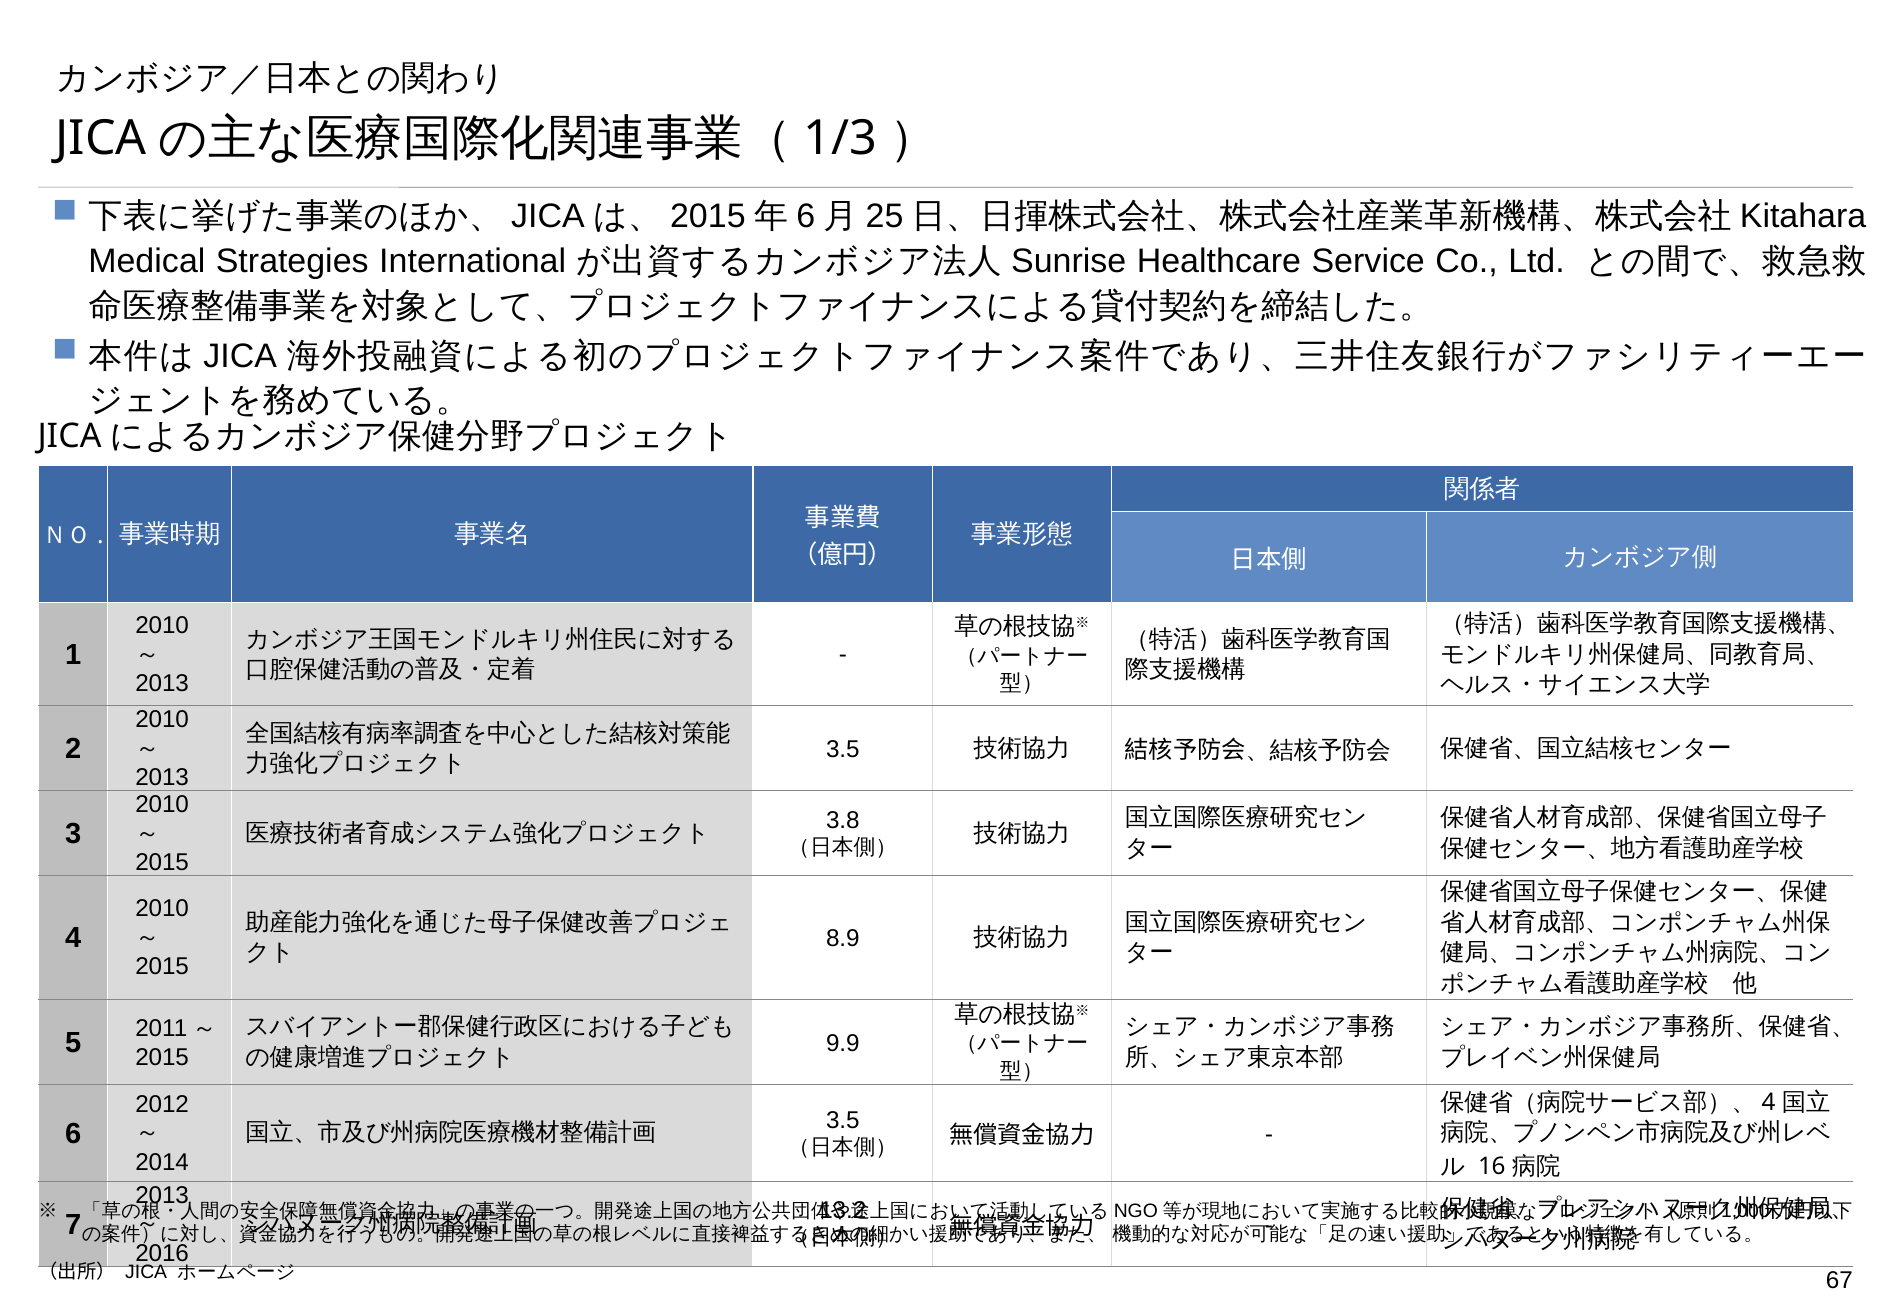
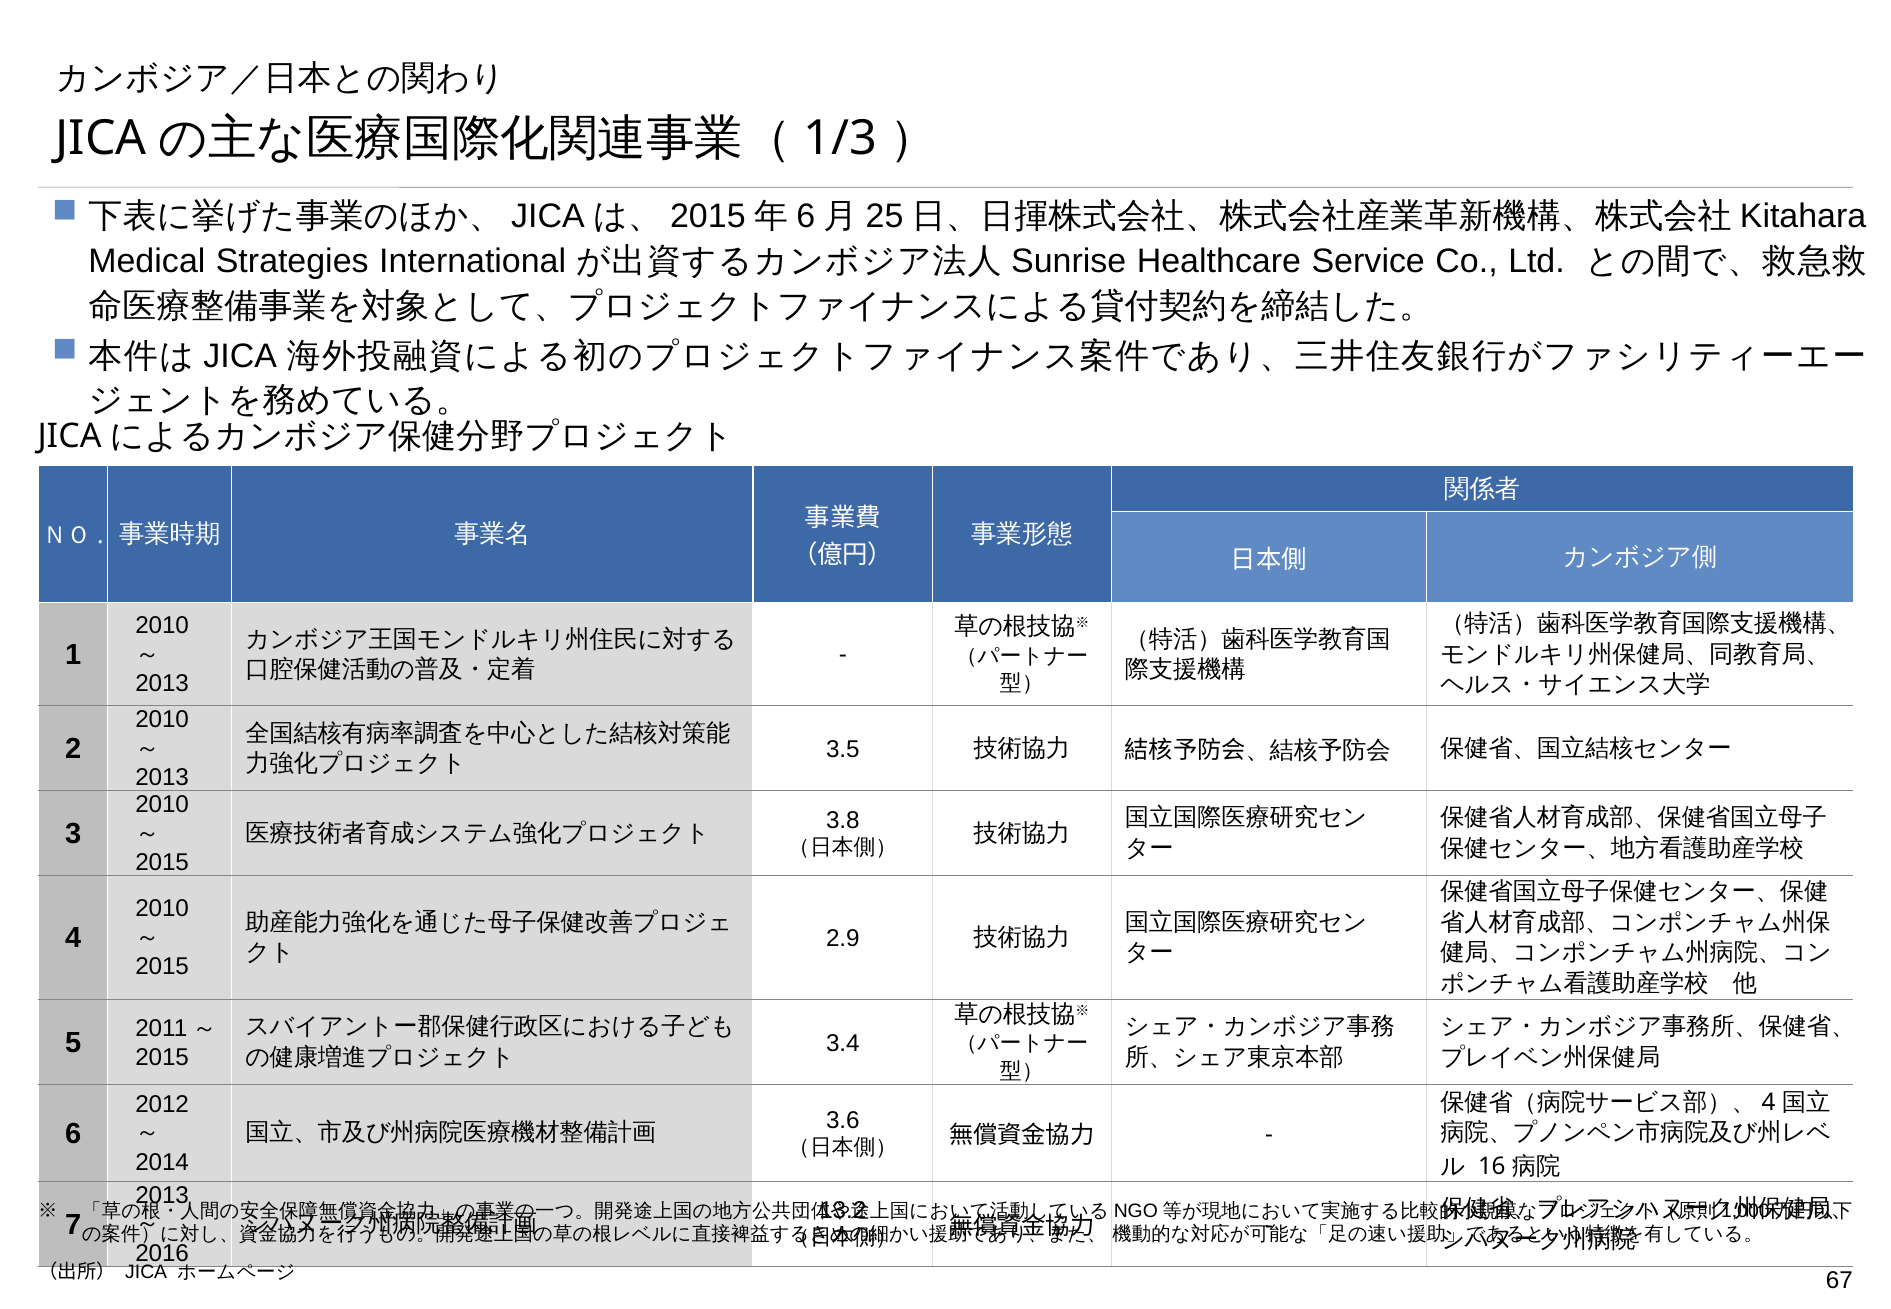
8.9: 8.9 -> 2.9 (843, 939)
9.9: 9.9 -> 3.4 (843, 1043)
3.5: 3.5 -> 3.6 (843, 1121)
